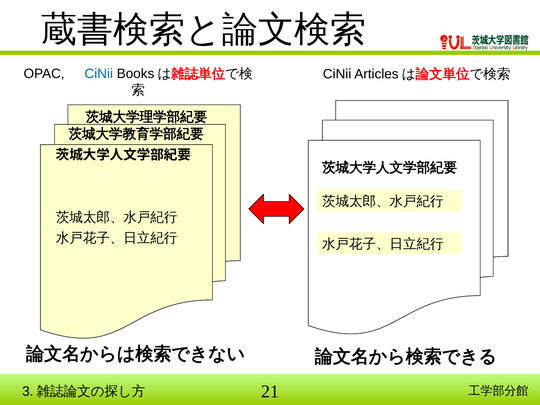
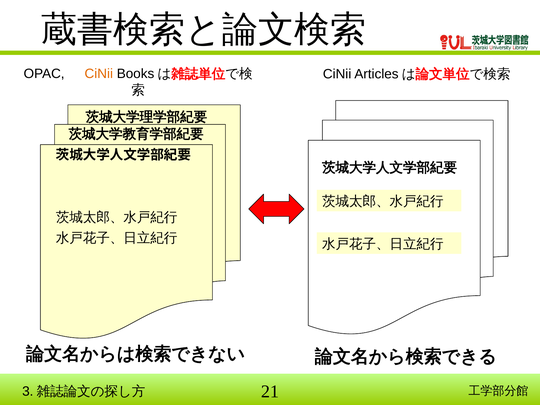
CiNii colour: blue -> orange (99, 74)
